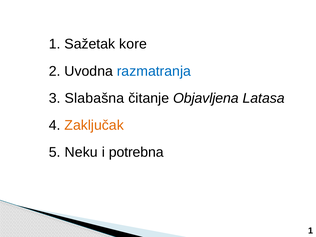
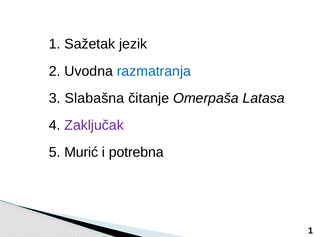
kore: kore -> jezik (133, 44)
Objavljena: Objavljena -> Omerpaša (206, 98)
Zaključak colour: orange -> purple (94, 125)
Neku: Neku -> Murić (81, 152)
